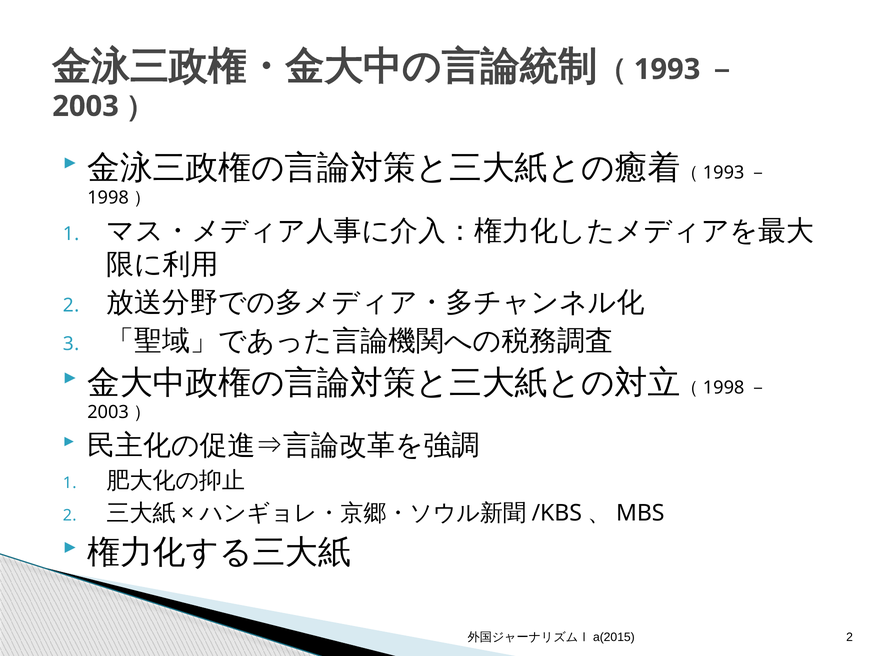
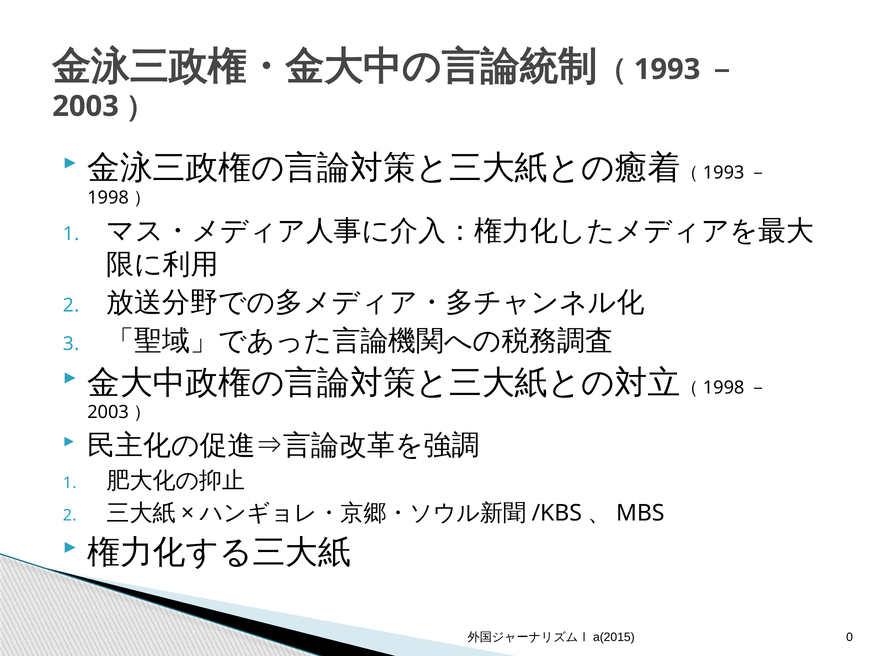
2: 2 -> 0 (850, 637)
